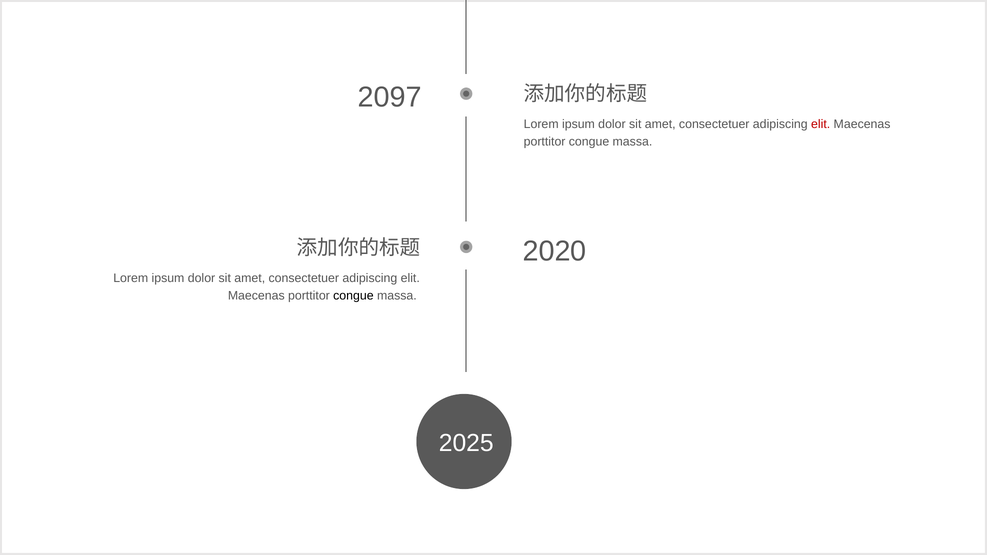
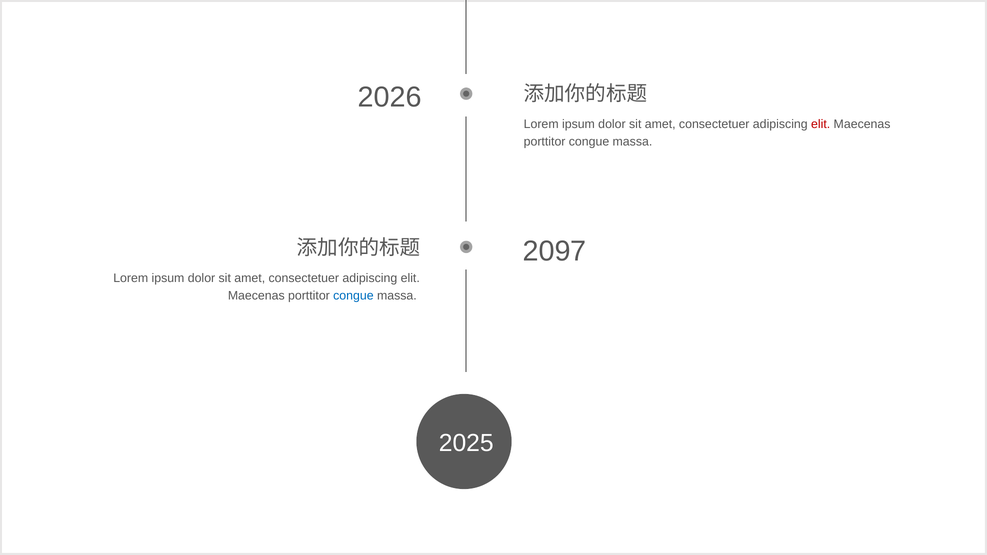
2097: 2097 -> 2026 (390, 97)
2020: 2020 -> 2097 (555, 251)
congue colour: black -> blue (353, 296)
